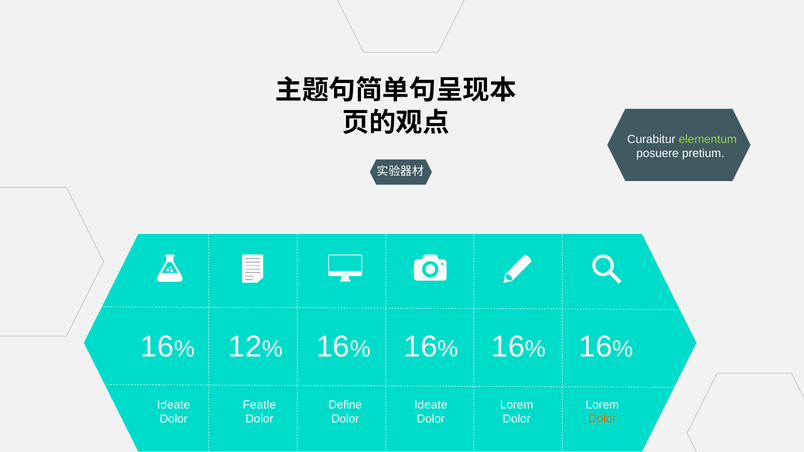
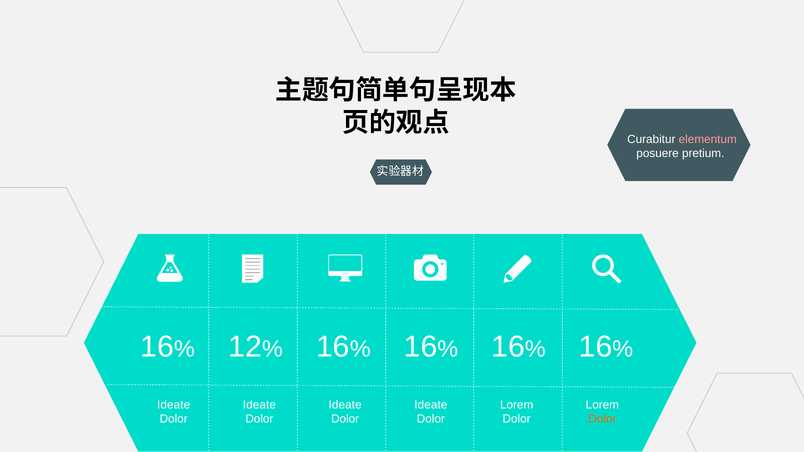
elementum colour: light green -> pink (708, 139)
Featle: Featle -> Ideate (259, 405)
Define: Define -> Ideate (345, 405)
